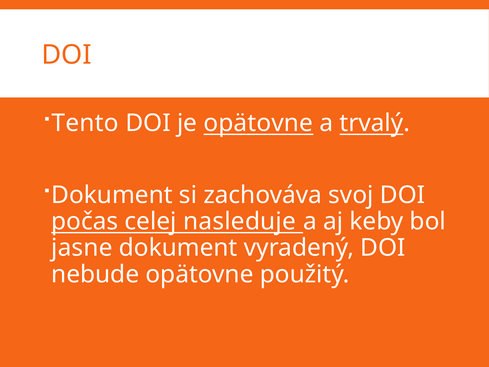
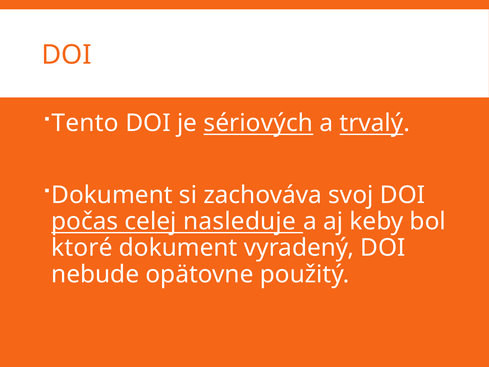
je opätovne: opätovne -> sériových (258, 123)
jasne: jasne -> ktoré (82, 248)
